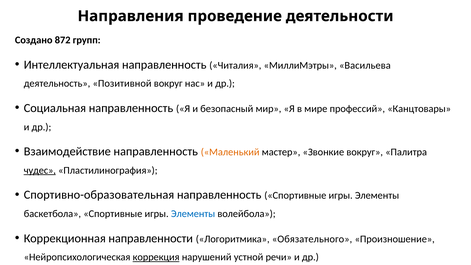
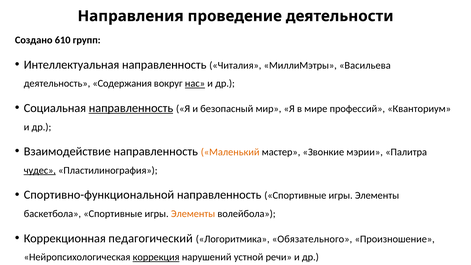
872: 872 -> 610 (63, 40)
Позитивной: Позитивной -> Содержания (122, 84)
нас underline: none -> present (195, 84)
направленность underline: none -> present (131, 108)
Канцтовары: Канцтовары -> Кванториум (419, 109)
Звонкие вокруг: вокруг -> мэрии (365, 152)
Спортивно-образовательная: Спортивно-образовательная -> Спортивно-функциональной (99, 195)
Элементы colour: blue -> orange (193, 214)
направленности: направленности -> педагогический (151, 238)
